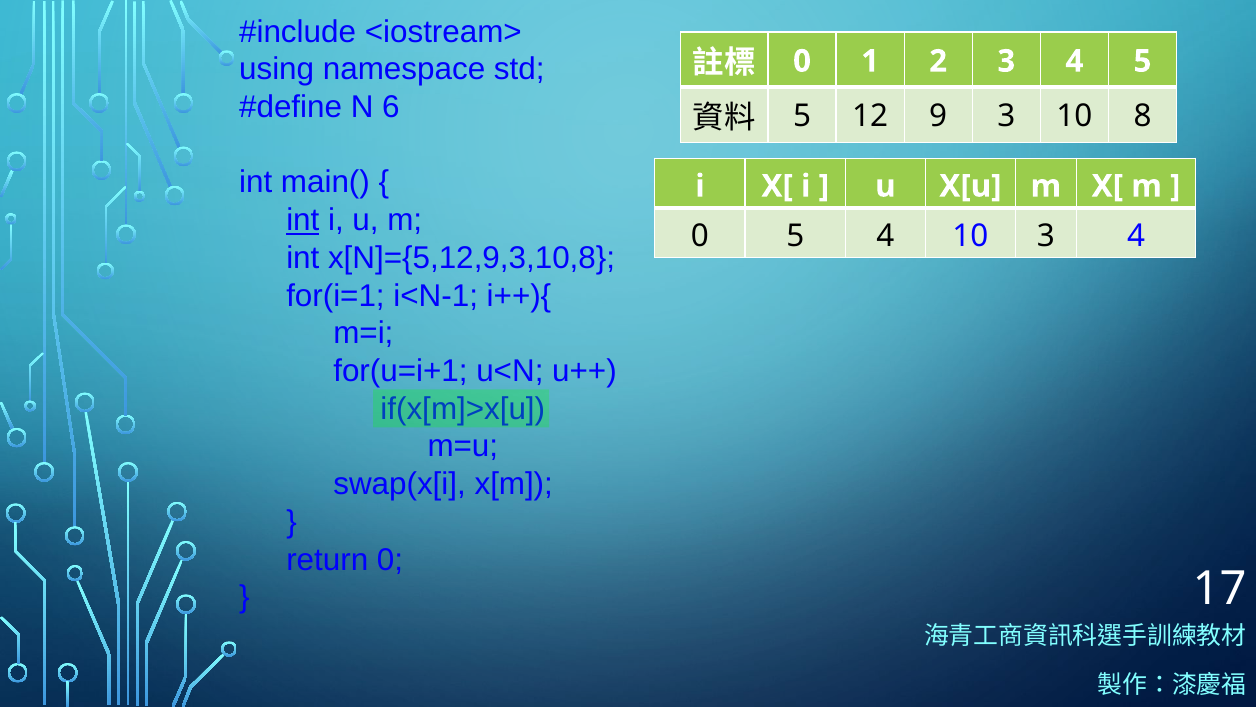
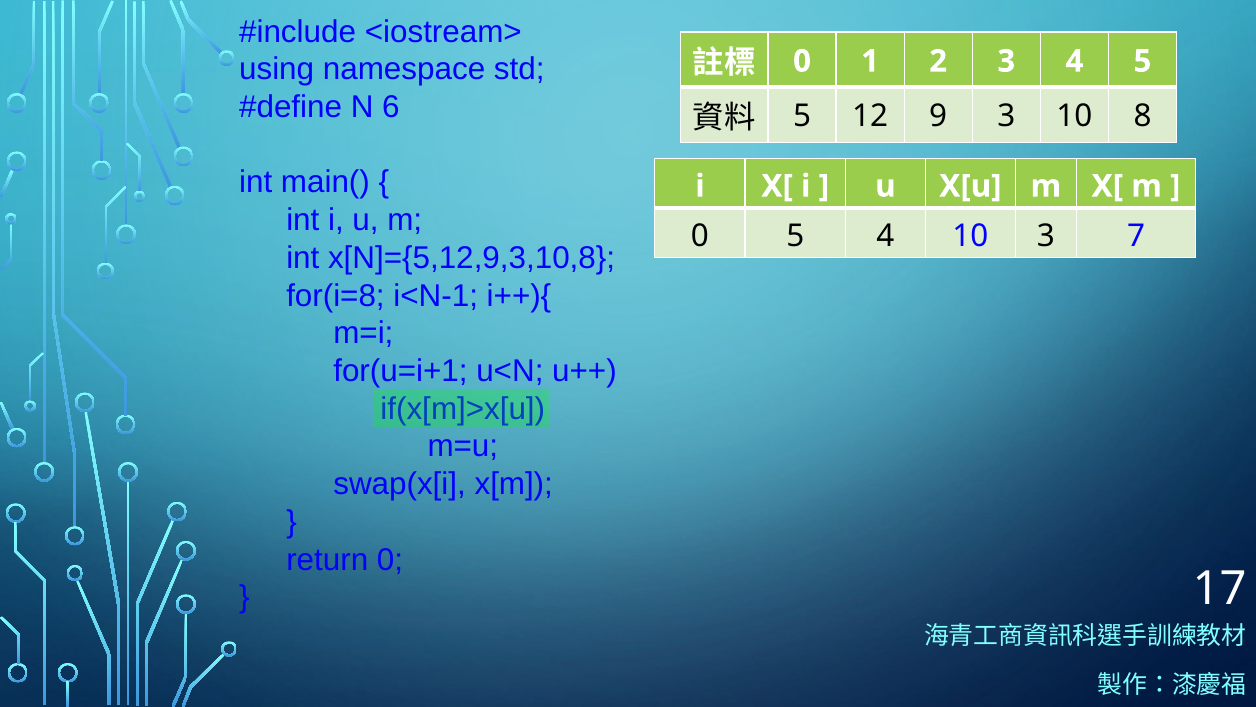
int underline: present -> none (303, 220)
10 3 4: 4 -> 7 (1136, 236)
for(i=1: for(i=1 -> for(i=8 (335, 296)
